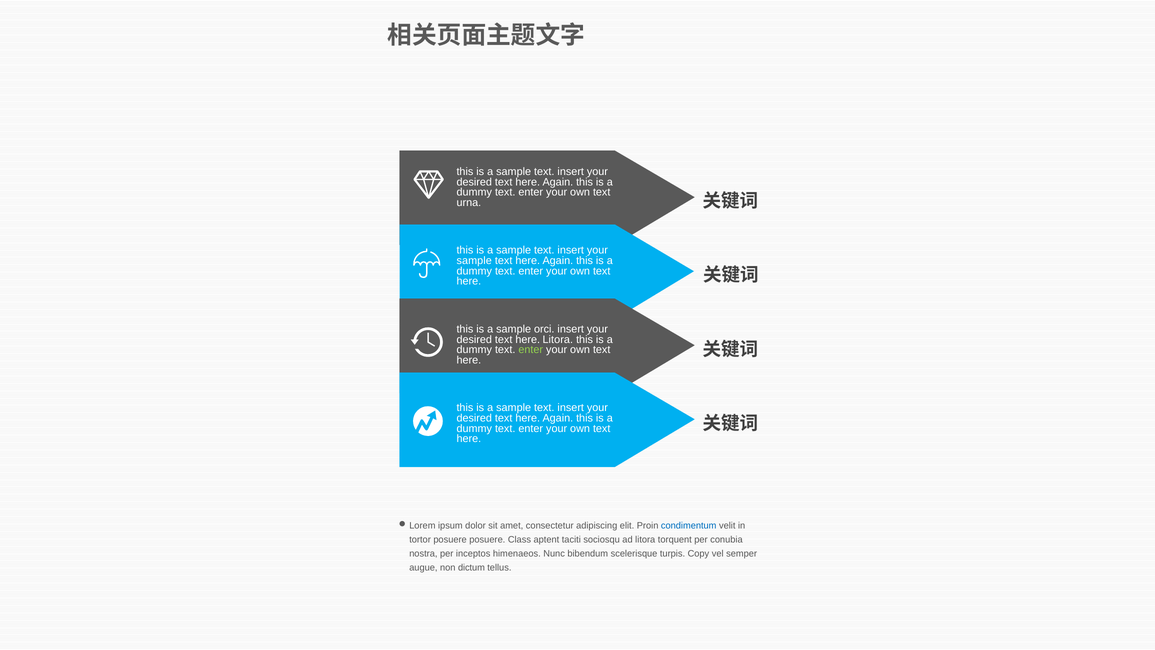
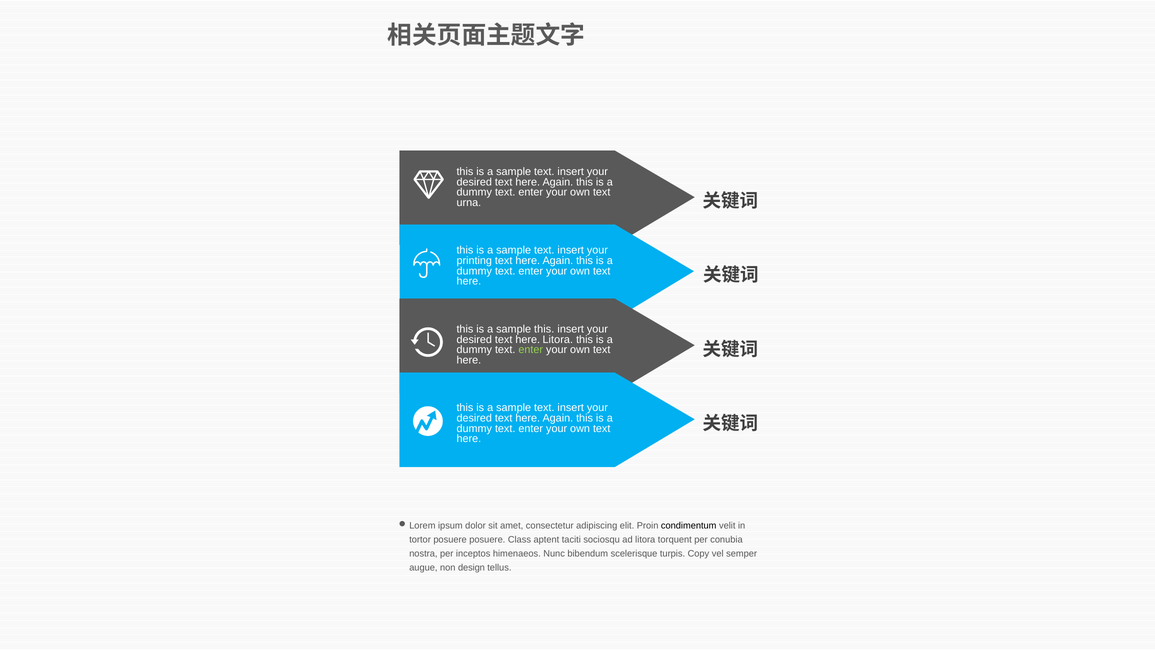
sample: sample -> printing (474, 261)
sample orci: orci -> this (544, 329)
condimentum colour: blue -> black (689, 526)
dictum: dictum -> design (471, 567)
